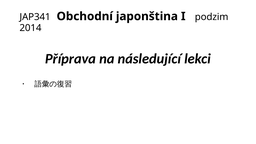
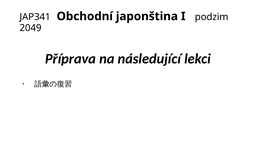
2014: 2014 -> 2049 (30, 28)
